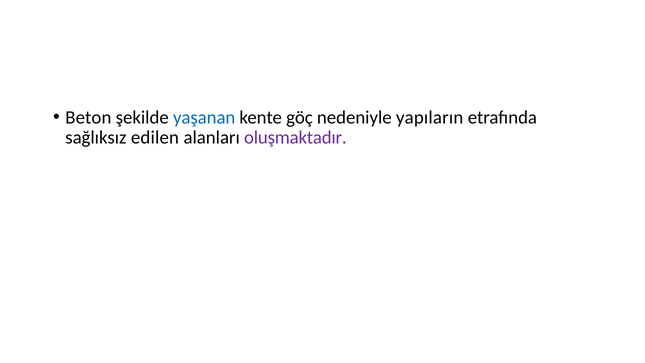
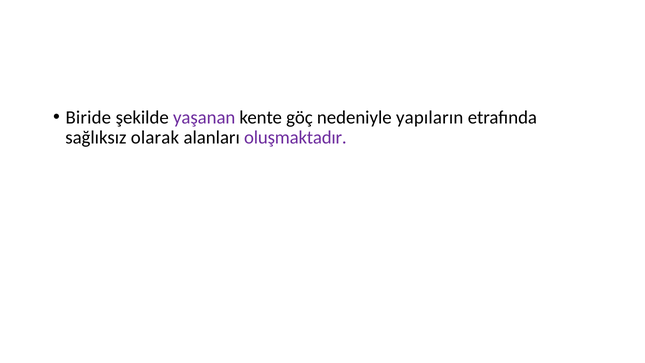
Beton: Beton -> Biride (88, 117)
yaşanan colour: blue -> purple (204, 117)
edilen: edilen -> olarak (155, 138)
